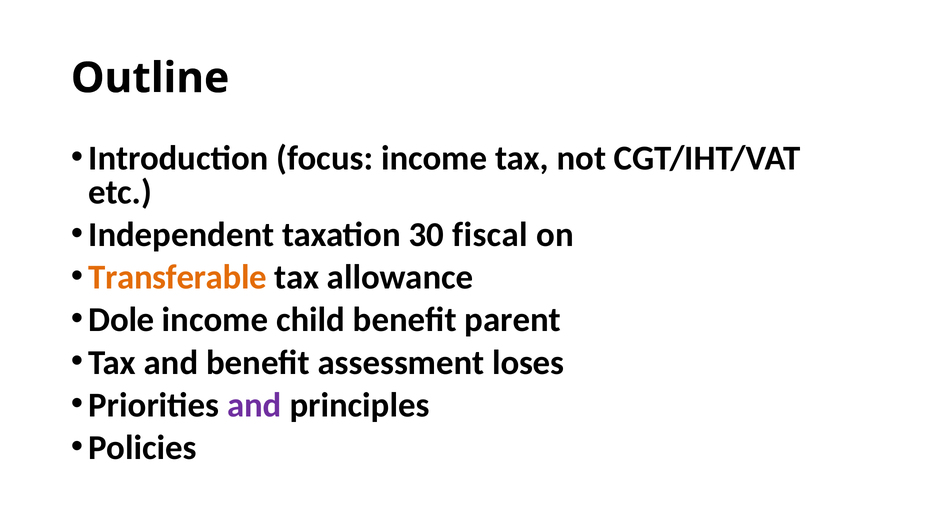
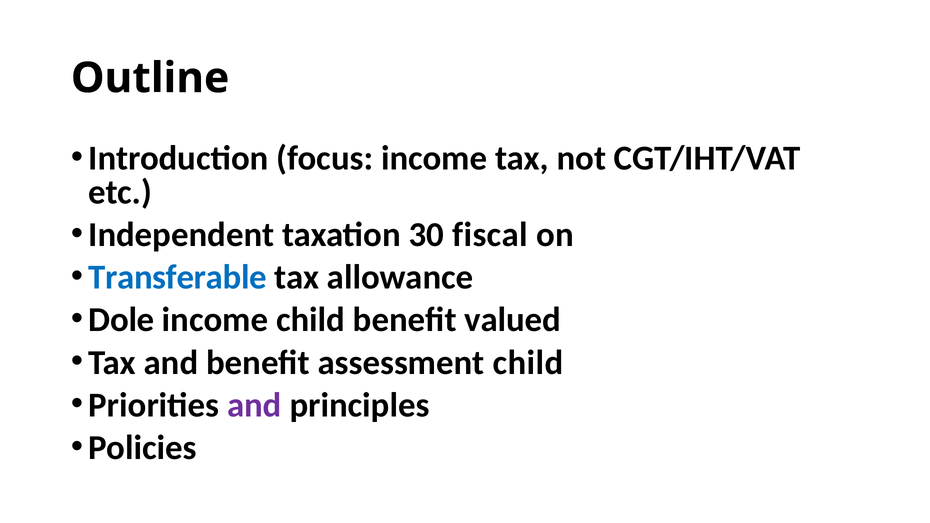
Transferable colour: orange -> blue (178, 277)
parent: parent -> valued (513, 320)
assessment loses: loses -> child (528, 363)
